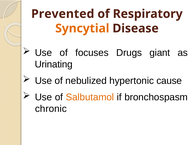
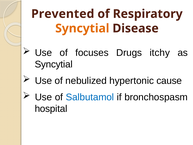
giant: giant -> itchy (160, 53)
Urinating: Urinating -> Syncytial (54, 64)
Salbutamol colour: orange -> blue (90, 97)
chronic: chronic -> hospital (51, 109)
